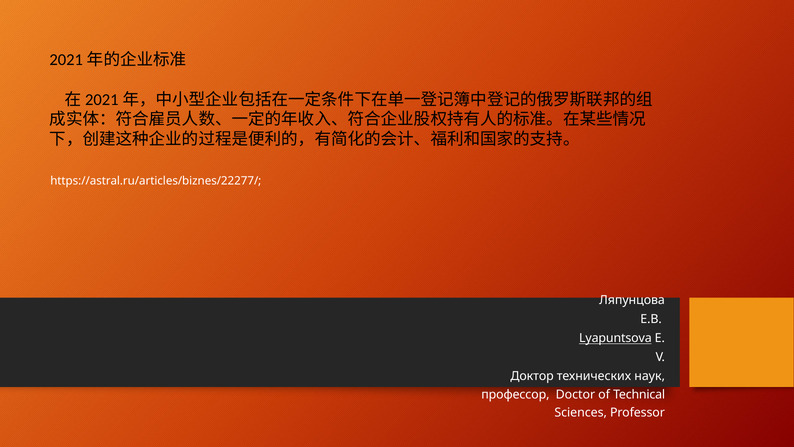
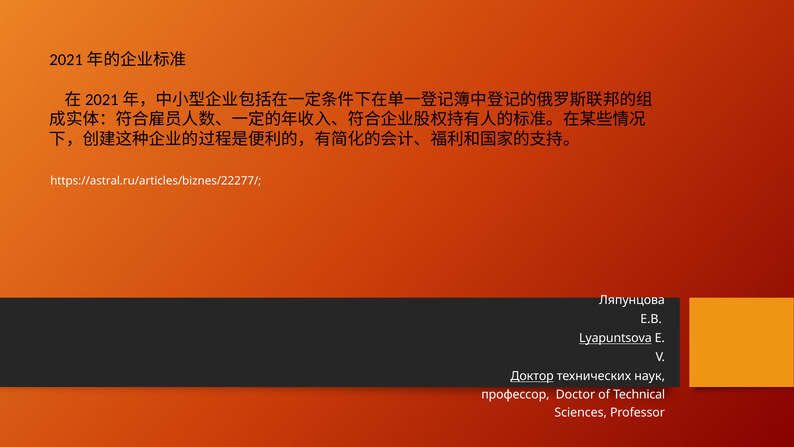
Доктор underline: none -> present (532, 376)
